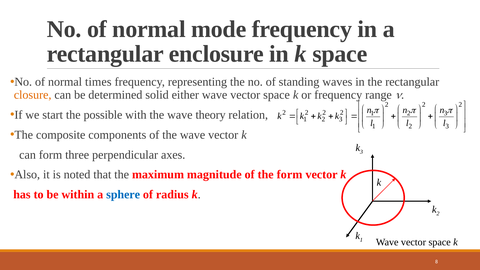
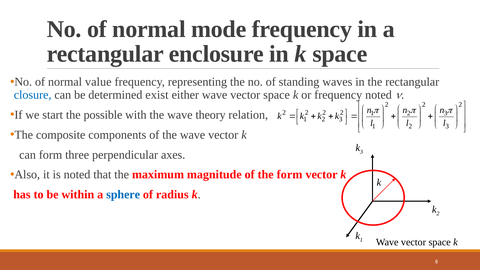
times: times -> value (98, 82)
closure colour: orange -> blue (33, 95)
solid: solid -> exist (157, 95)
frequency range: range -> noted (379, 95)
